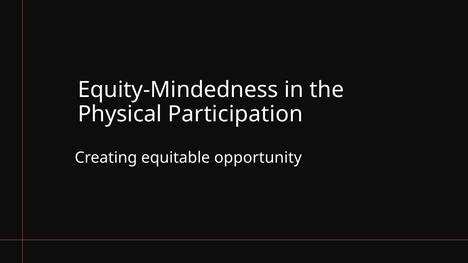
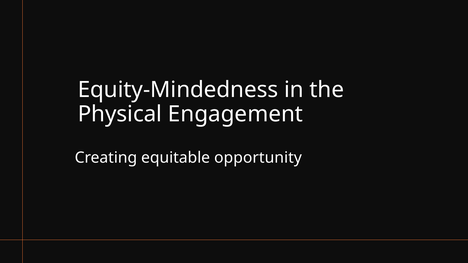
Participation: Participation -> Engagement (235, 114)
